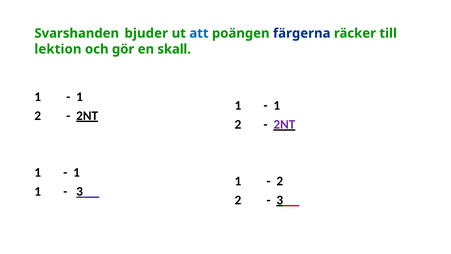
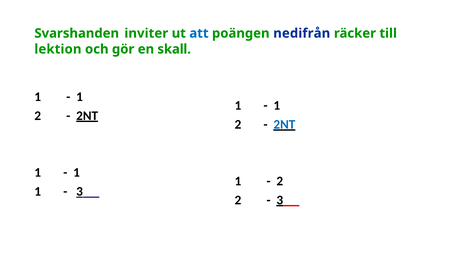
bjuder: bjuder -> inviter (146, 33)
färgerna: färgerna -> nedifrån (302, 33)
2NT colour: purple -> blue (284, 124)
